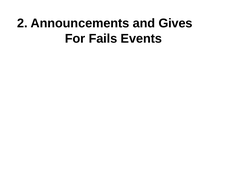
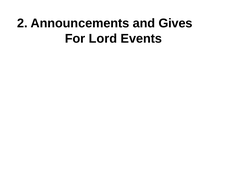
Fails: Fails -> Lord (103, 38)
